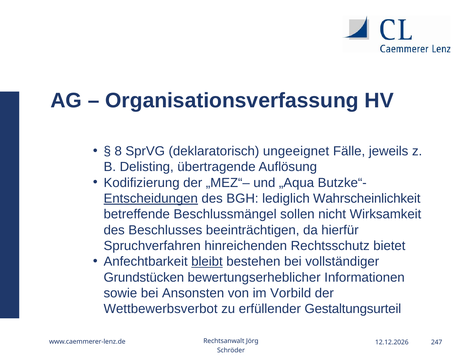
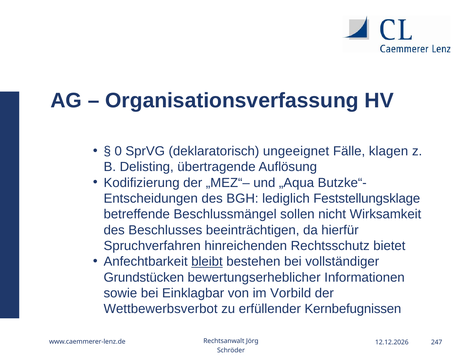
8: 8 -> 0 (118, 151)
jeweils: jeweils -> klagen (389, 151)
Entscheidungen underline: present -> none (151, 198)
Wahrscheinlichkeit: Wahrscheinlichkeit -> Feststellungsklage (367, 198)
Ansonsten: Ansonsten -> Einklagbar (193, 293)
Gestaltungsurteil: Gestaltungsurteil -> Kernbefugnissen (353, 309)
